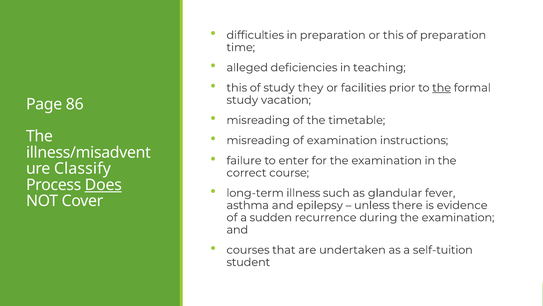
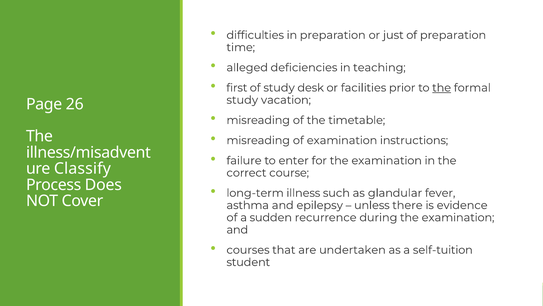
or this: this -> just (393, 35)
this: this -> first (237, 88)
they: they -> desk (311, 88)
86: 86 -> 26 (75, 104)
Does underline: present -> none (103, 185)
